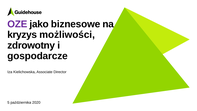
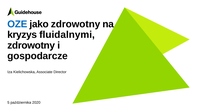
OZE colour: purple -> blue (17, 24)
jako biznesowe: biznesowe -> zdrowotny (76, 24)
możliwości: możliwości -> fluidalnymi (67, 35)
